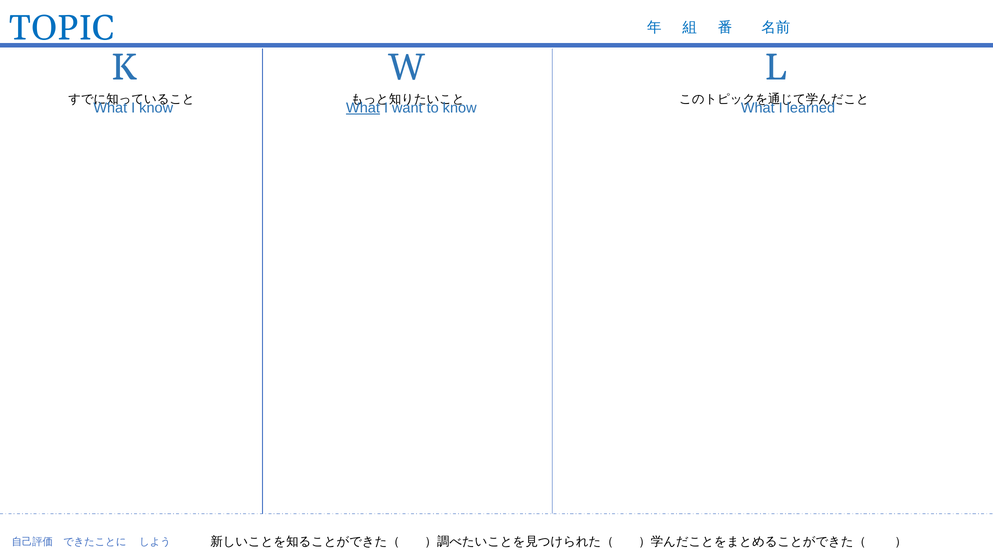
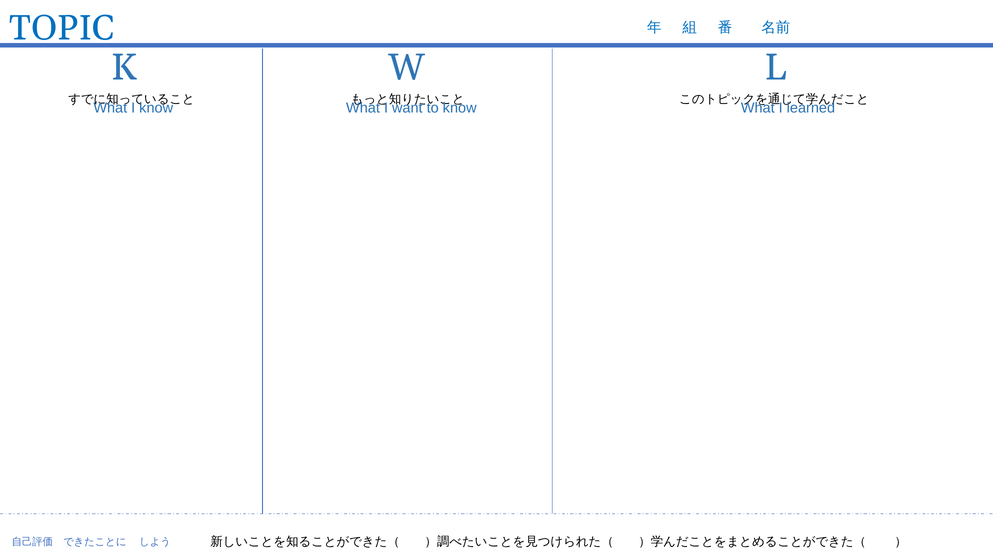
What underline: present -> none (363, 108)
